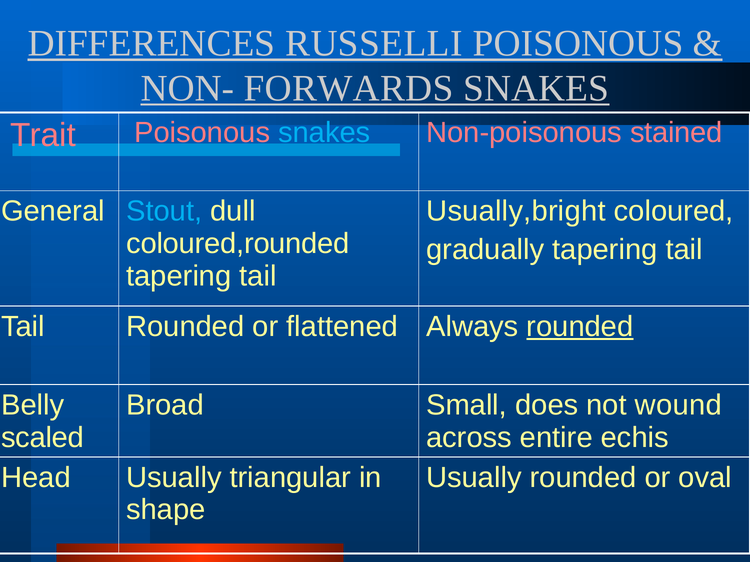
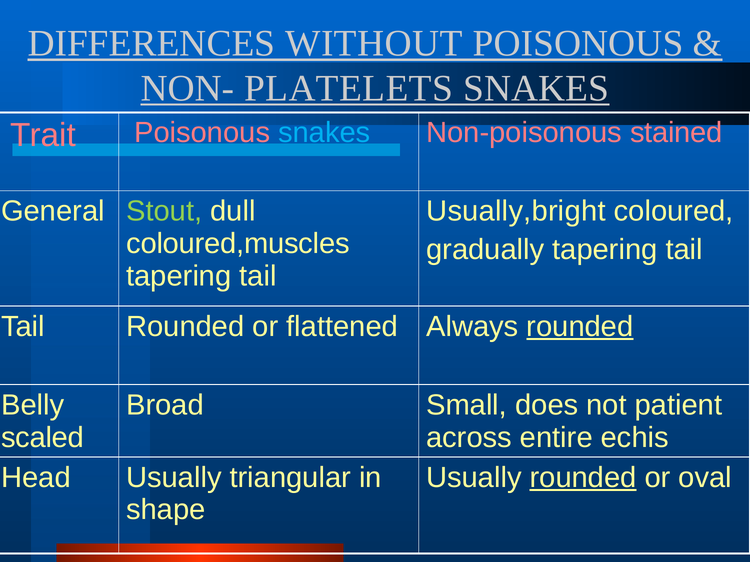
RUSSELLI: RUSSELLI -> WITHOUT (374, 43)
FORWARDS: FORWARDS -> PLATELETS (349, 88)
Stout colour: light blue -> light green (164, 211)
coloured,rounded: coloured,rounded -> coloured,muscles (238, 244)
wound: wound -> patient (678, 405)
rounded underline: none -> present (583, 478)
